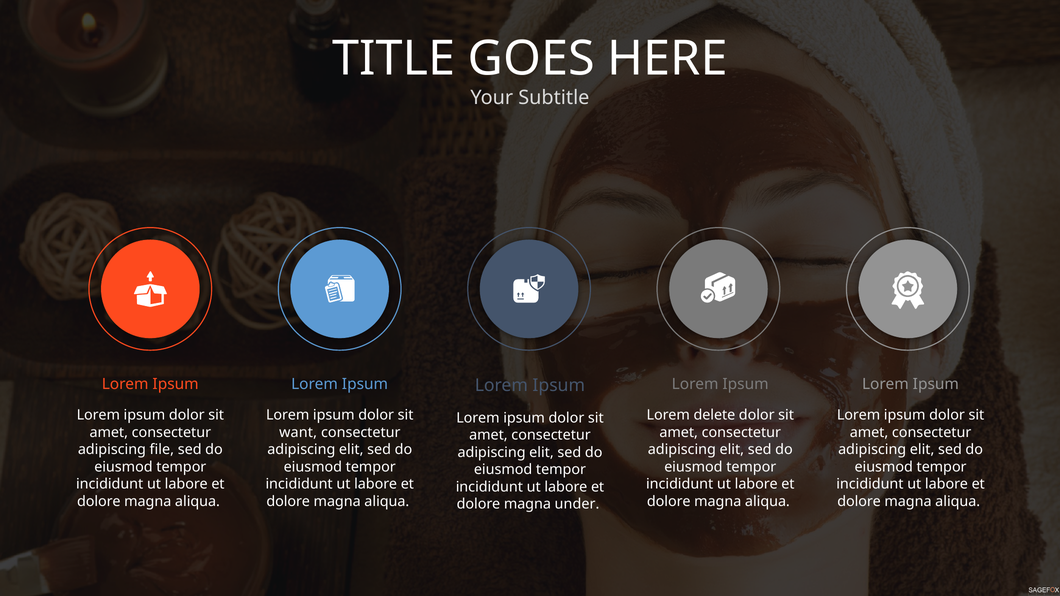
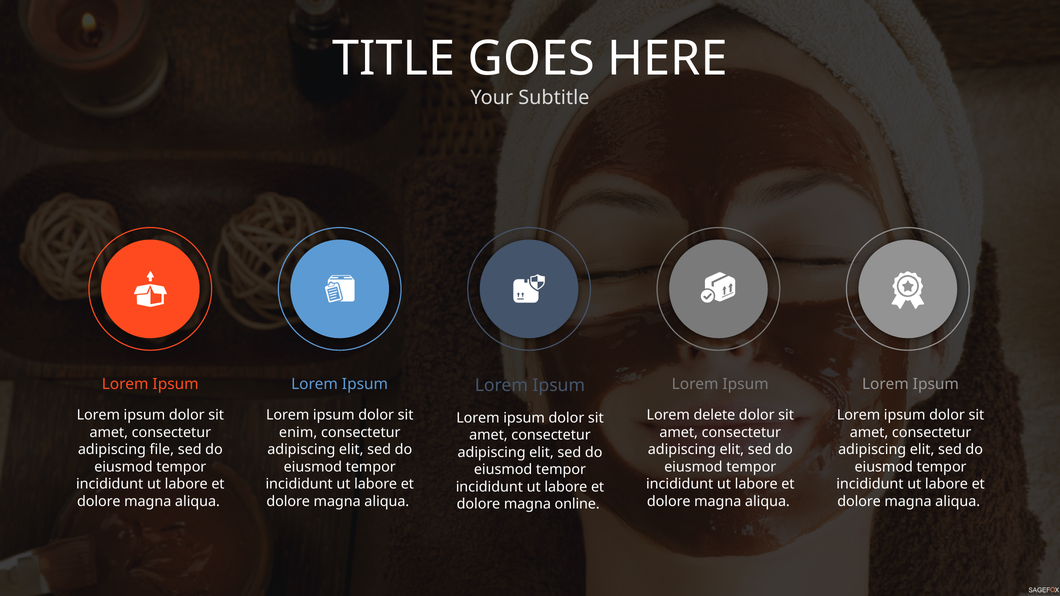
want: want -> enim (298, 433)
under: under -> online (577, 504)
